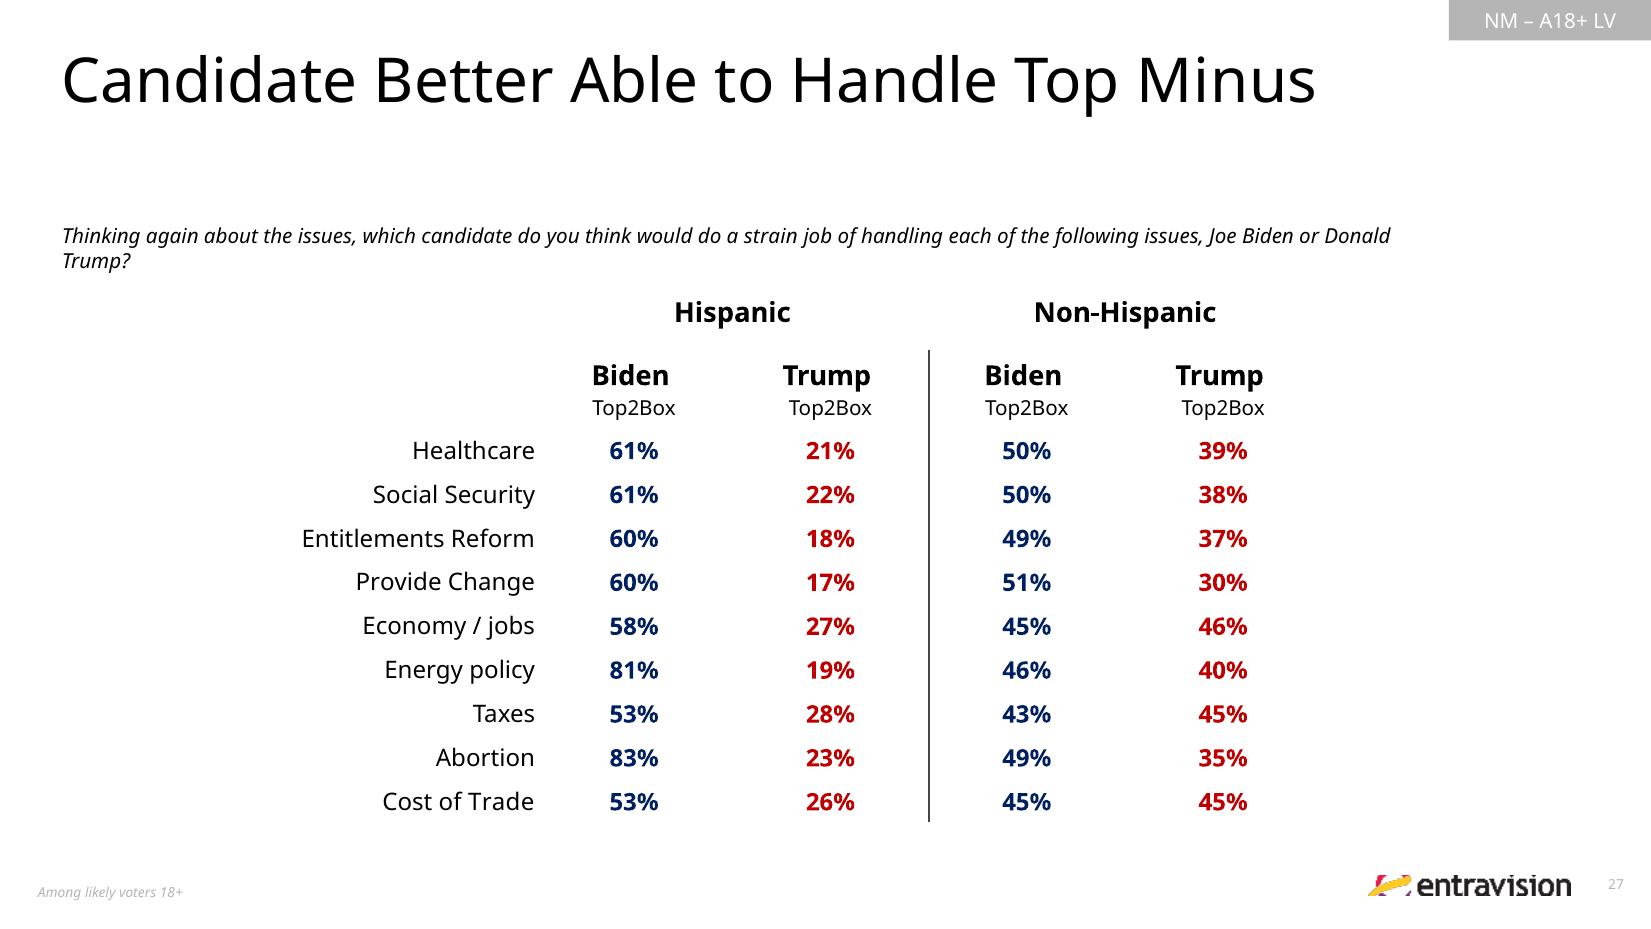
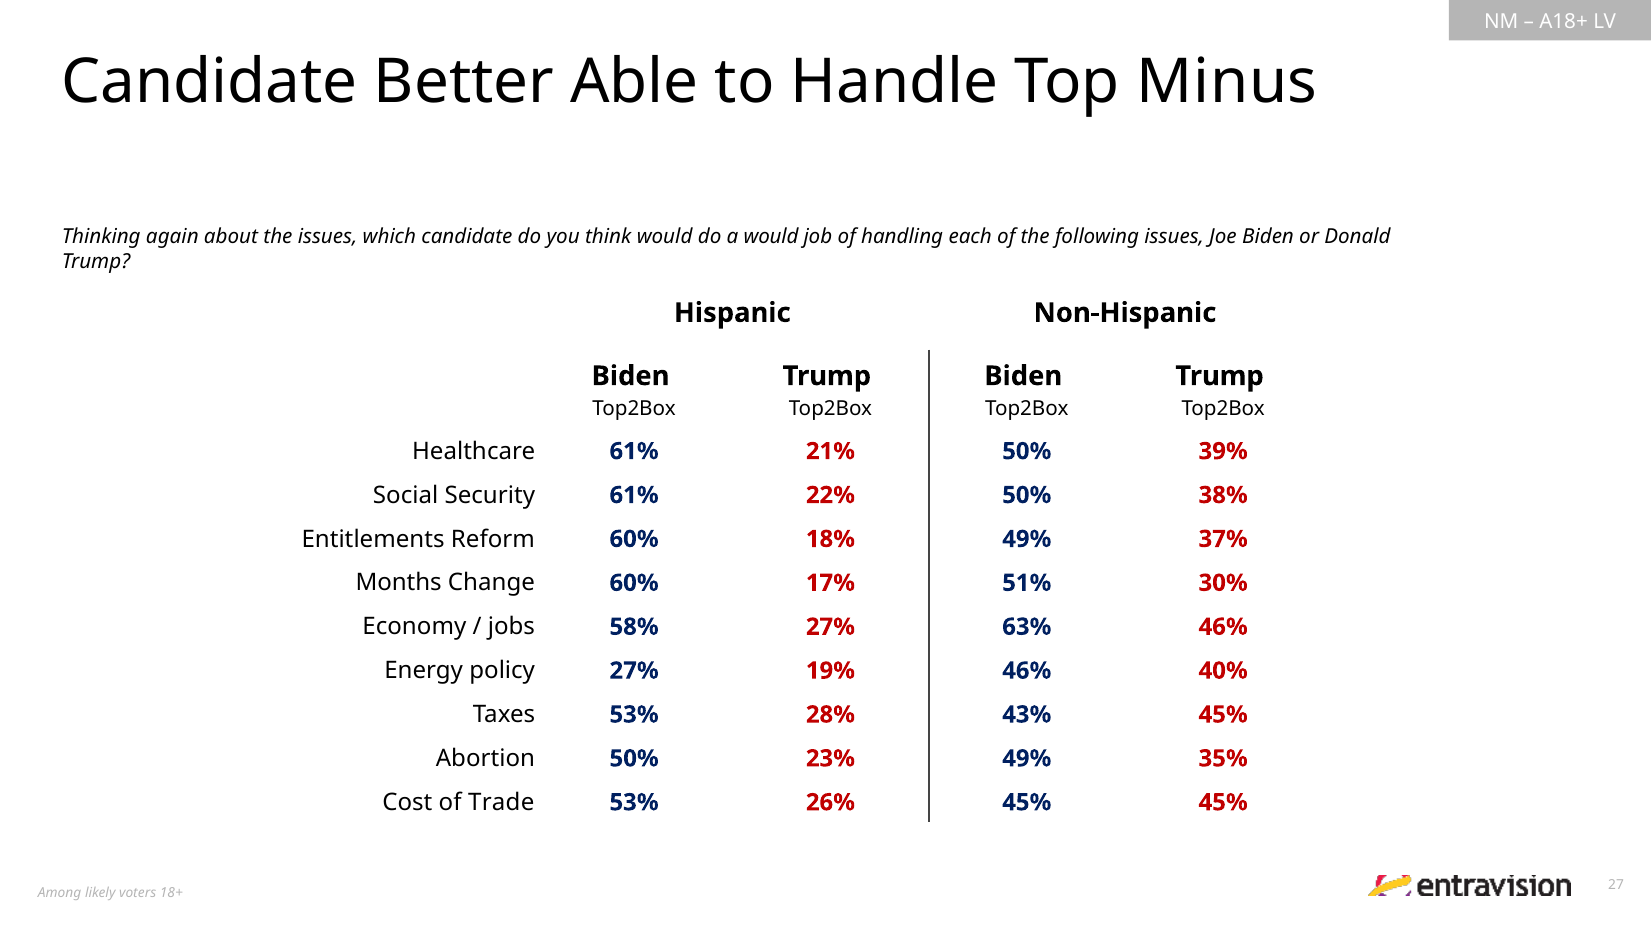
a strain: strain -> would (771, 237)
Provide: Provide -> Months (399, 583)
27% 45%: 45% -> 63% (1027, 627)
policy 81%: 81% -> 27% (634, 671)
Abortion 83%: 83% -> 50% (634, 758)
